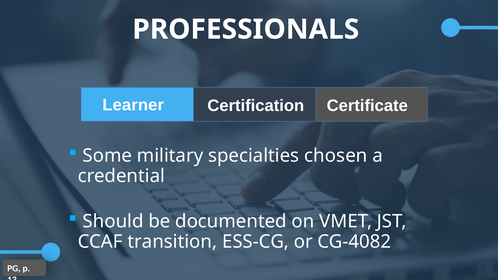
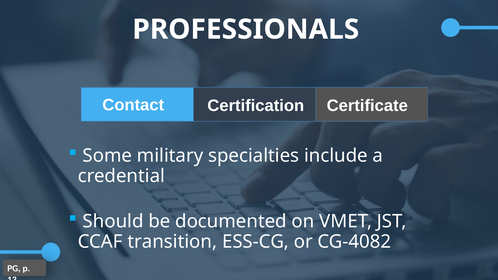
Learner: Learner -> Contact (133, 105)
chosen: chosen -> include (336, 156)
